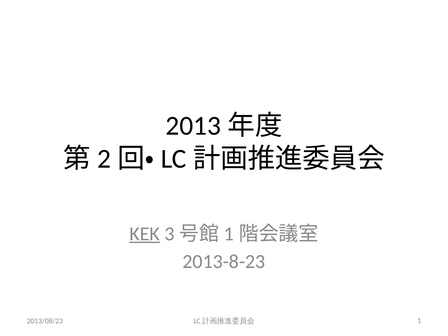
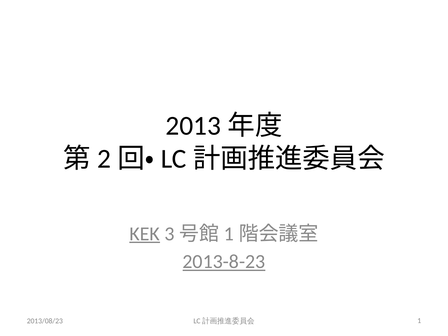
2013-8-23 underline: none -> present (224, 262)
